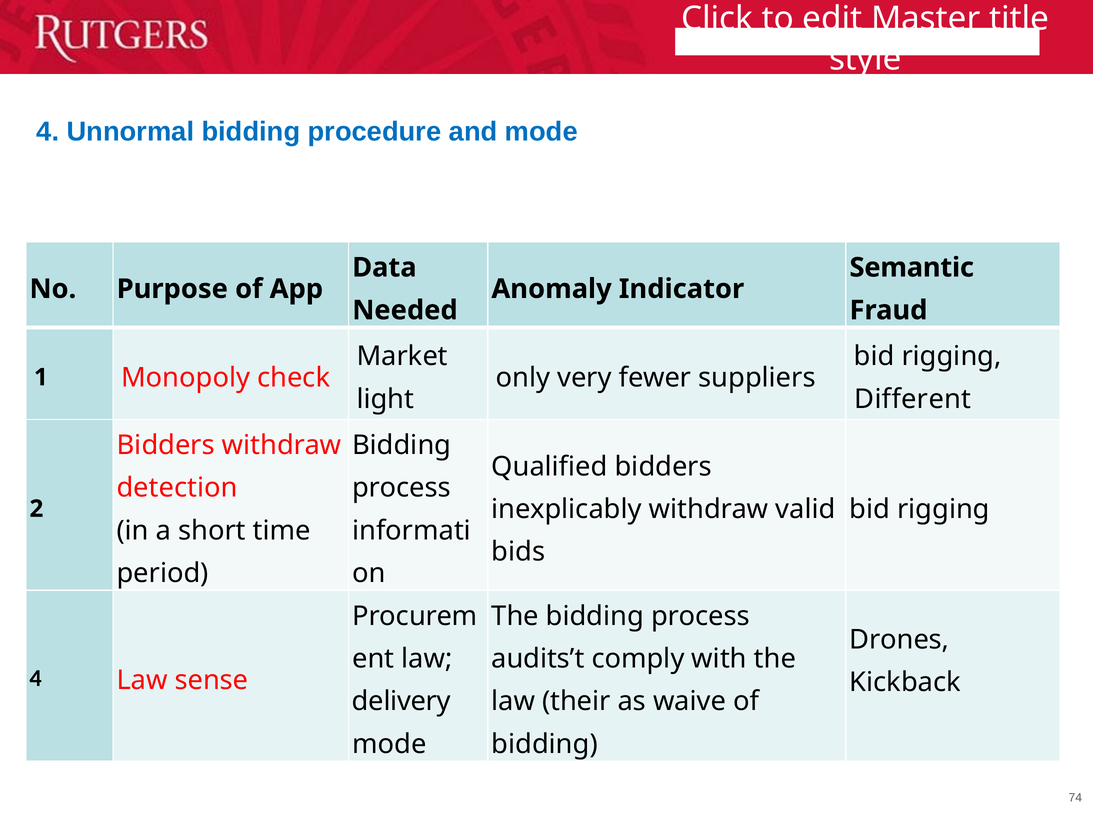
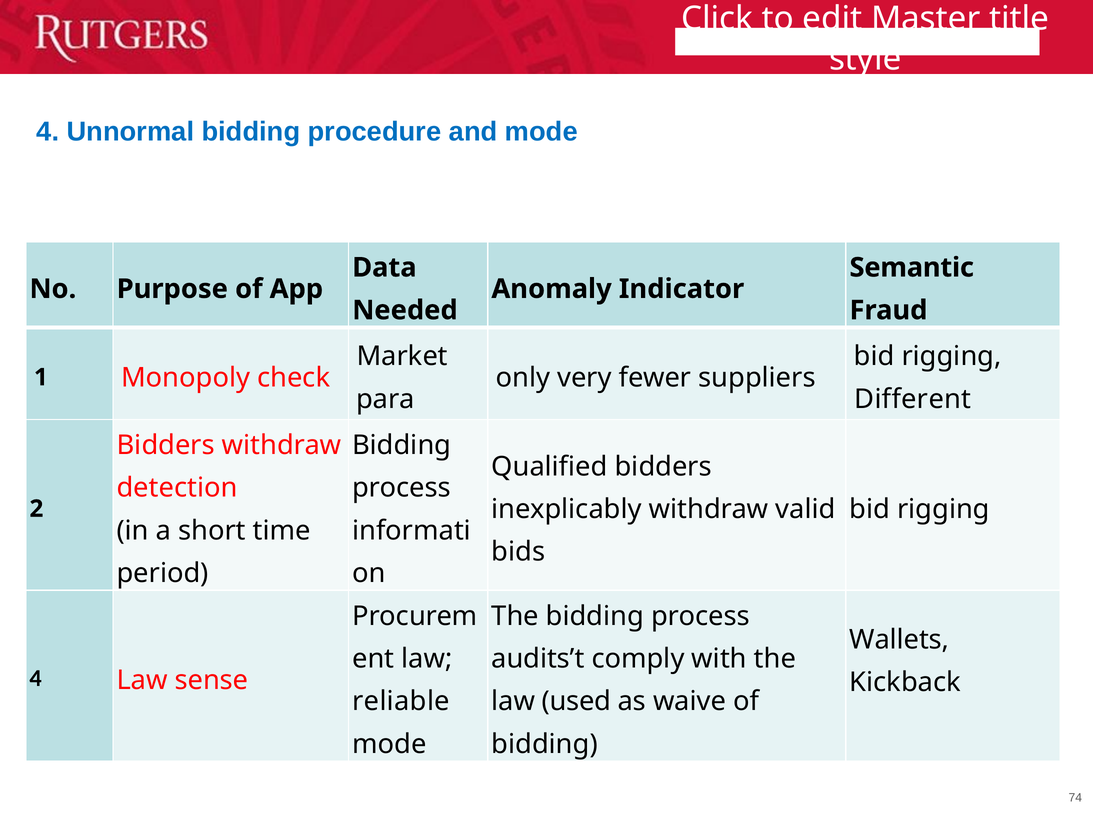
light: light -> para (385, 399)
Drones: Drones -> Wallets (899, 640)
delivery: delivery -> reliable (401, 702)
their: their -> used (576, 702)
